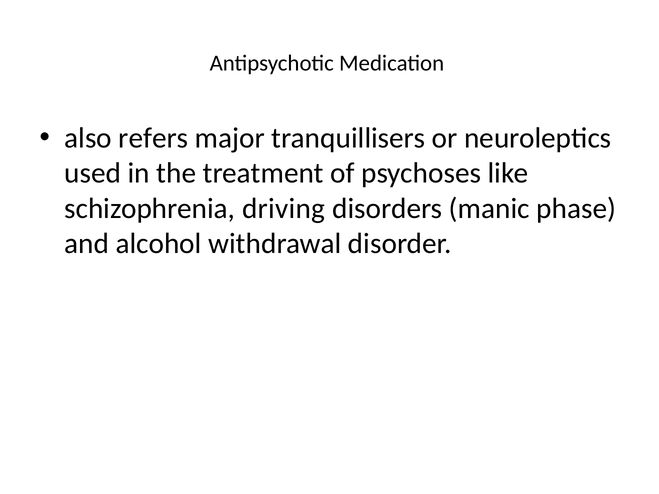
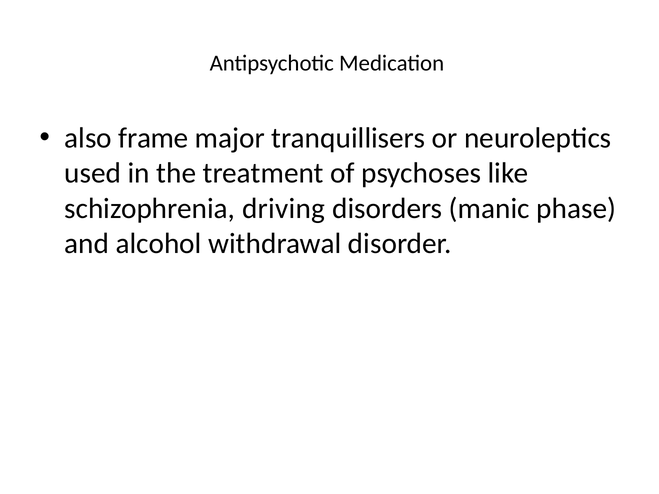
refers: refers -> frame (153, 138)
